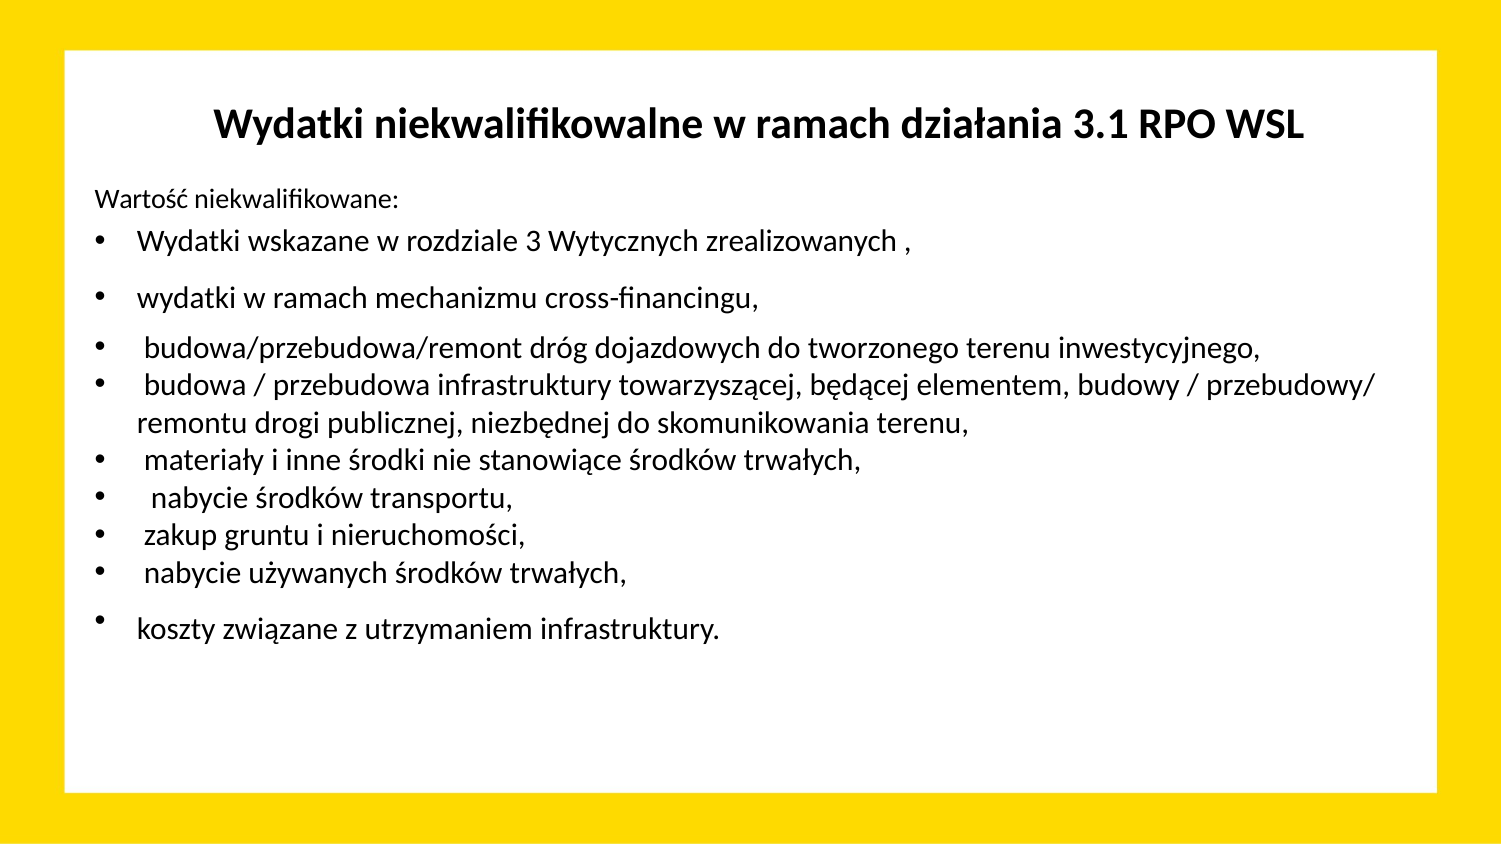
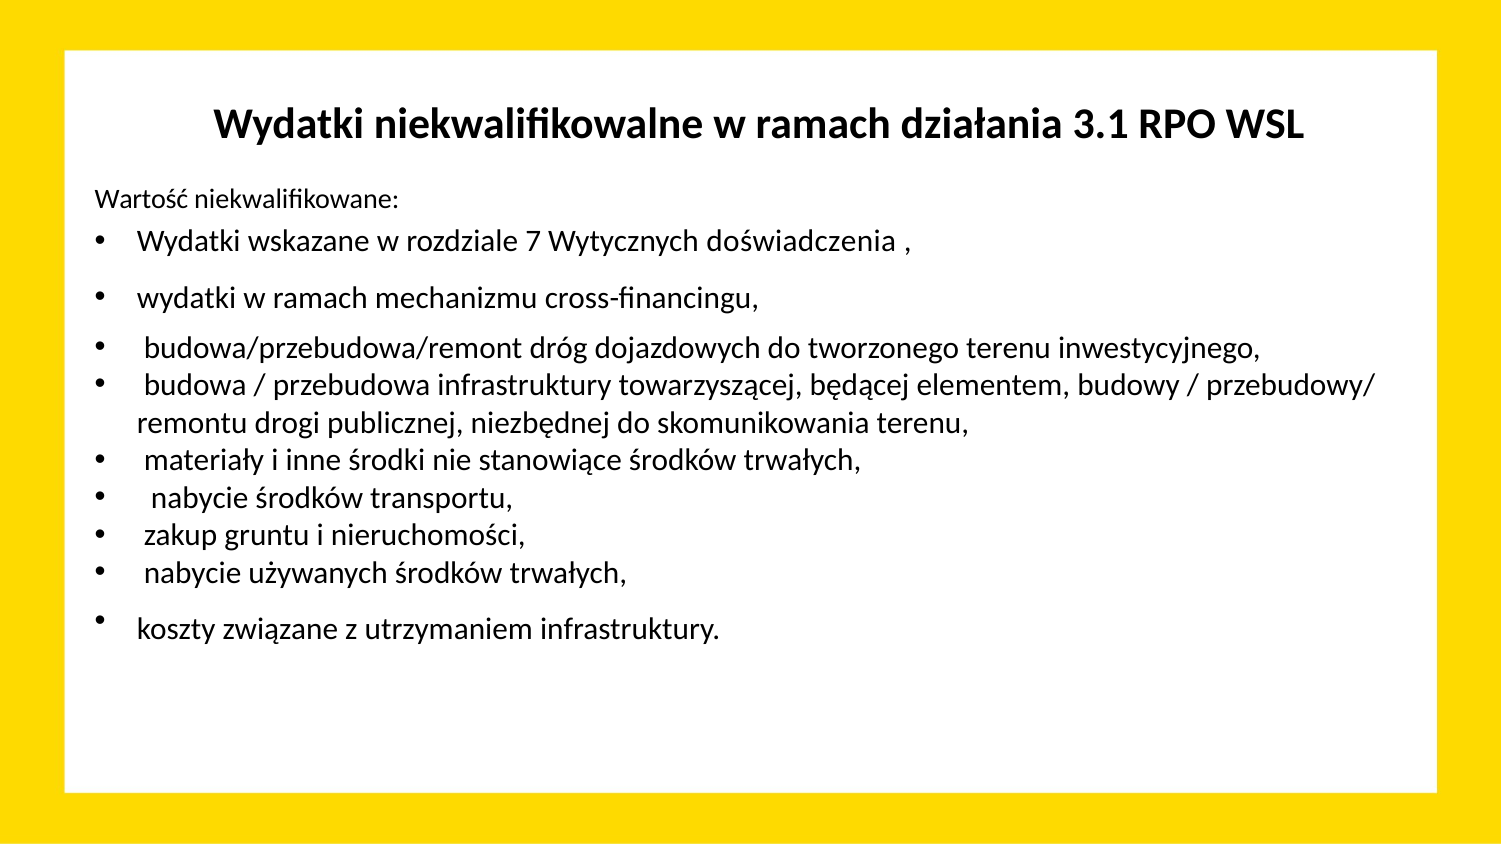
3: 3 -> 7 (533, 242)
zrealizowanych: zrealizowanych -> doświadczenia (801, 242)
